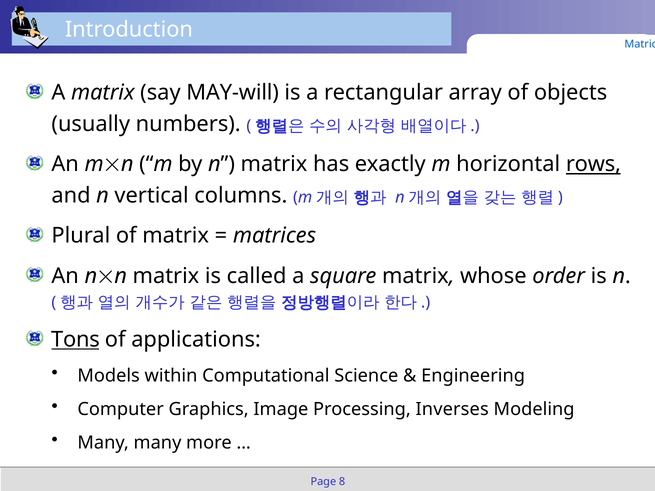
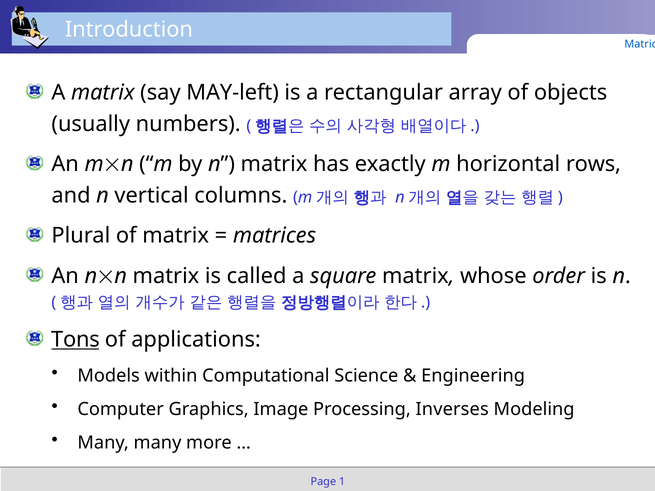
MAY-will: MAY-will -> MAY-left (233, 93)
rows underline: present -> none (593, 164)
8: 8 -> 1 (342, 482)
